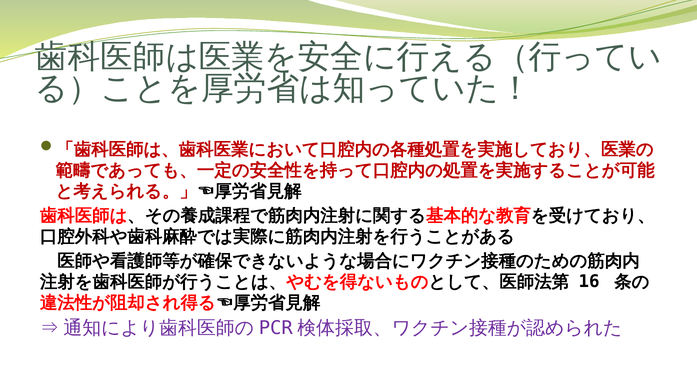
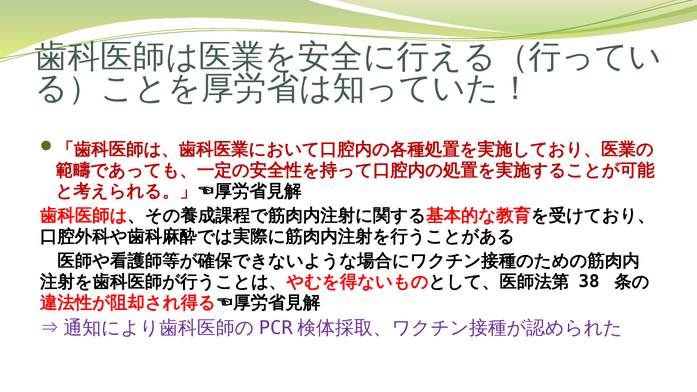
16: 16 -> 38 (589, 282)
